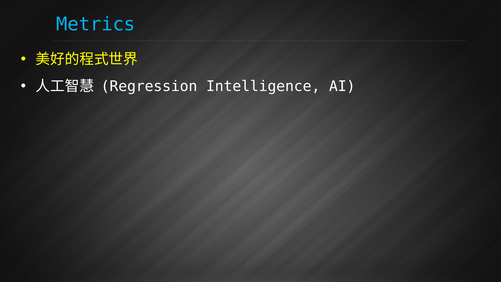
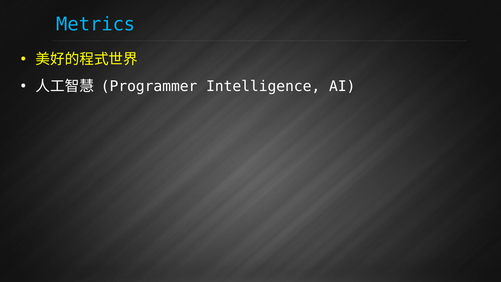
Regression: Regression -> Programmer (149, 86)
